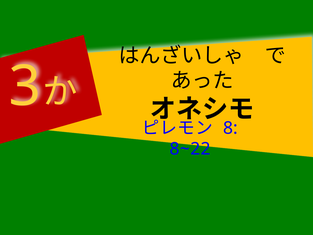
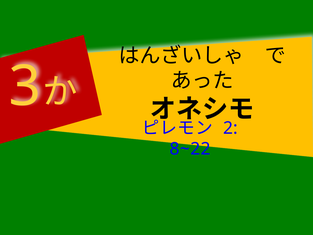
8: 8 -> 2 (230, 128)
